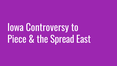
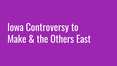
Piece: Piece -> Make (17, 39)
Spread: Spread -> Others (62, 39)
